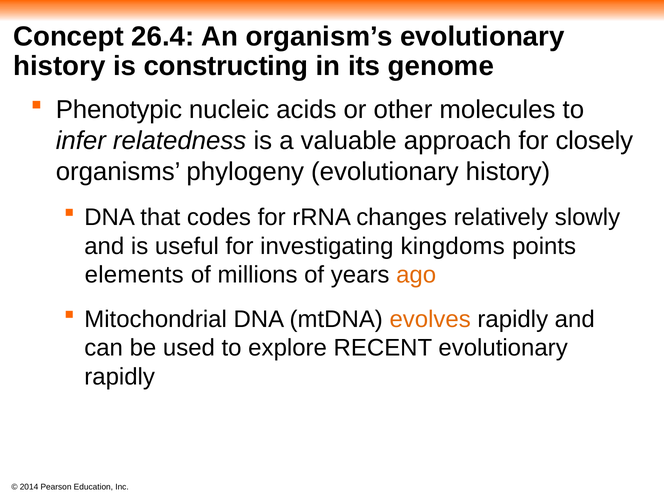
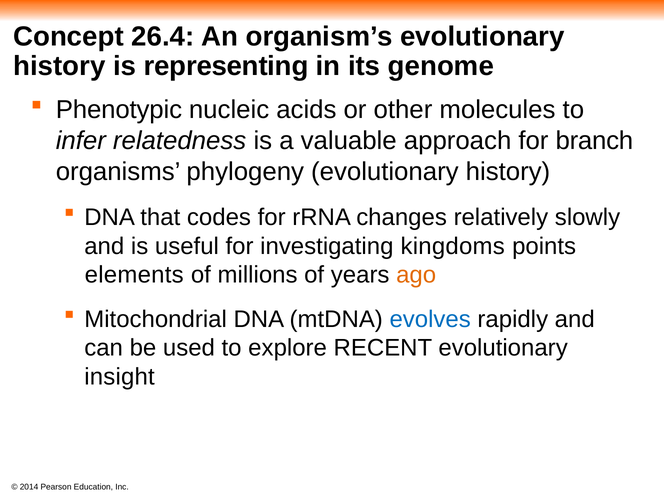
constructing: constructing -> representing (226, 66)
closely: closely -> branch (594, 141)
evolves colour: orange -> blue (430, 319)
rapidly: rapidly -> insight (120, 377)
